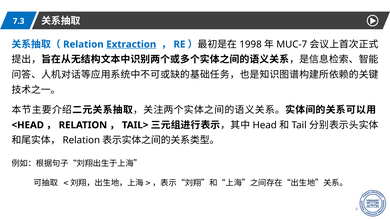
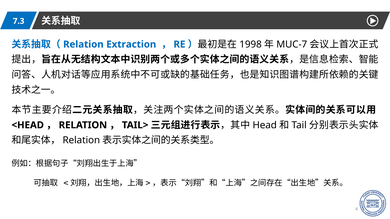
Extraction underline: present -> none (131, 44)
